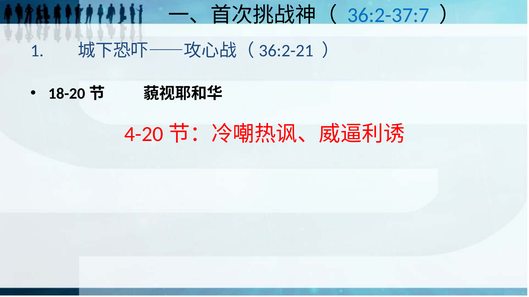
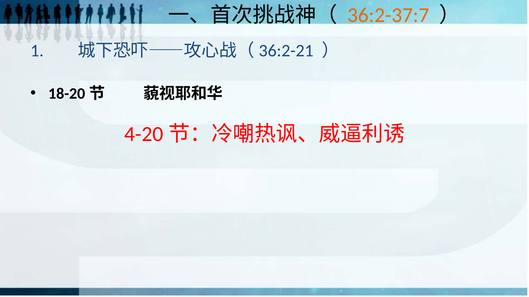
36:2-37:7 colour: blue -> orange (388, 15)
